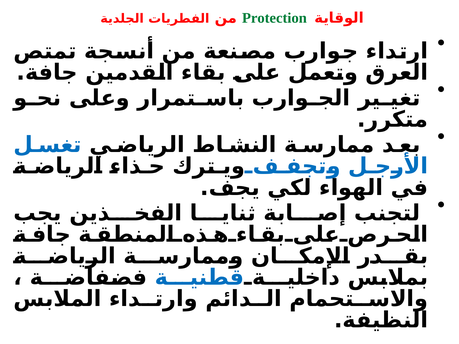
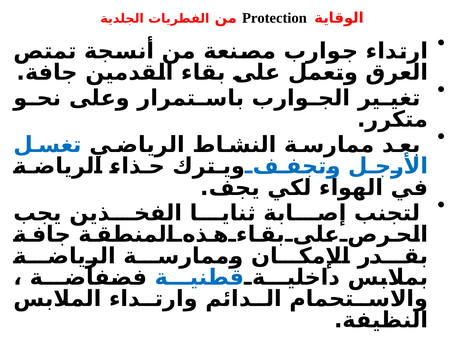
Protection colour: green -> black (274, 18)
